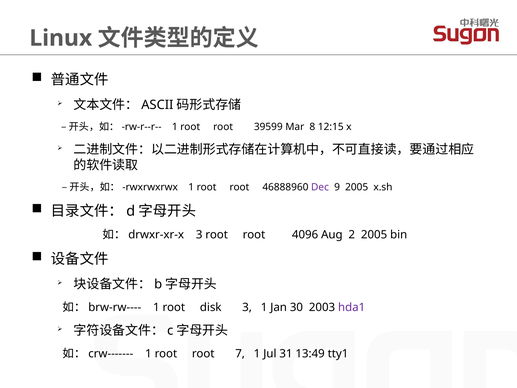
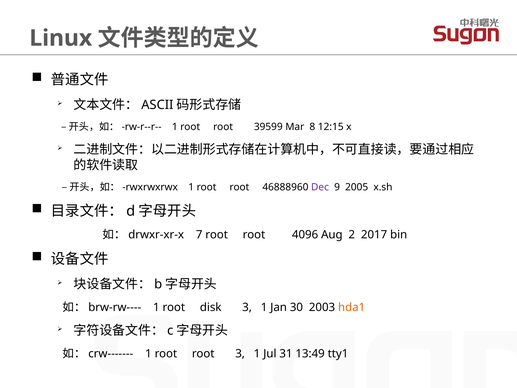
3: 3 -> 7 (199, 235)
2 2005: 2005 -> 2017 (374, 235)
hda1 colour: purple -> orange (352, 307)
root 7: 7 -> 3 (240, 354)
